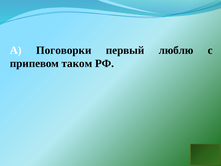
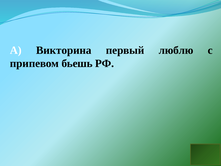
Поговорки: Поговорки -> Викторина (64, 50)
таком: таком -> бьешь (77, 63)
